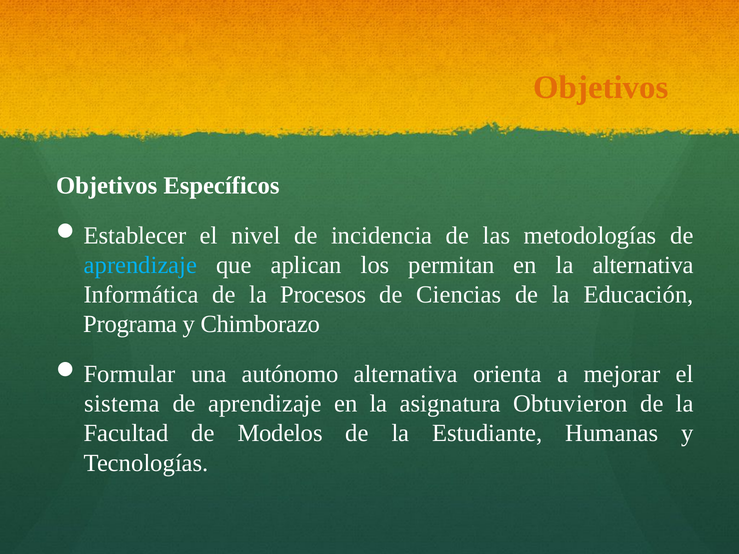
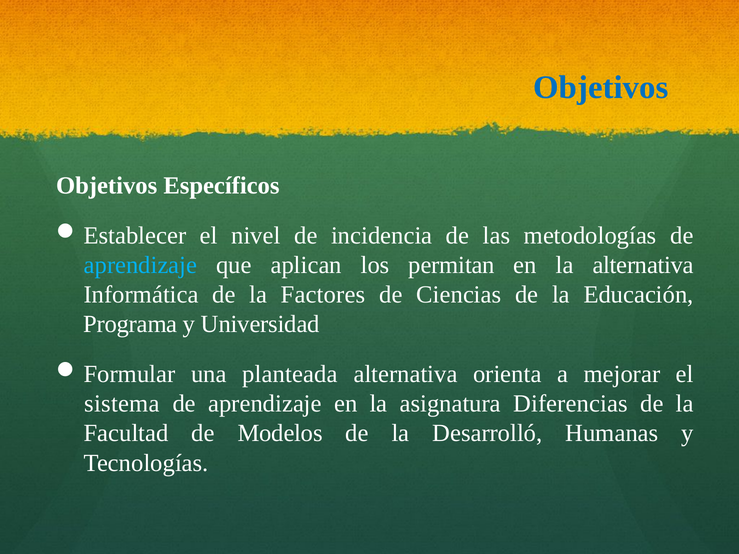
Objetivos colour: orange -> blue (601, 87)
Procesos: Procesos -> Factores (323, 295)
Chimborazo: Chimborazo -> Universidad (260, 324)
autónomo: autónomo -> planteada (290, 374)
Obtuvieron: Obtuvieron -> Diferencias (570, 404)
Estudiante: Estudiante -> Desarrolló (487, 434)
